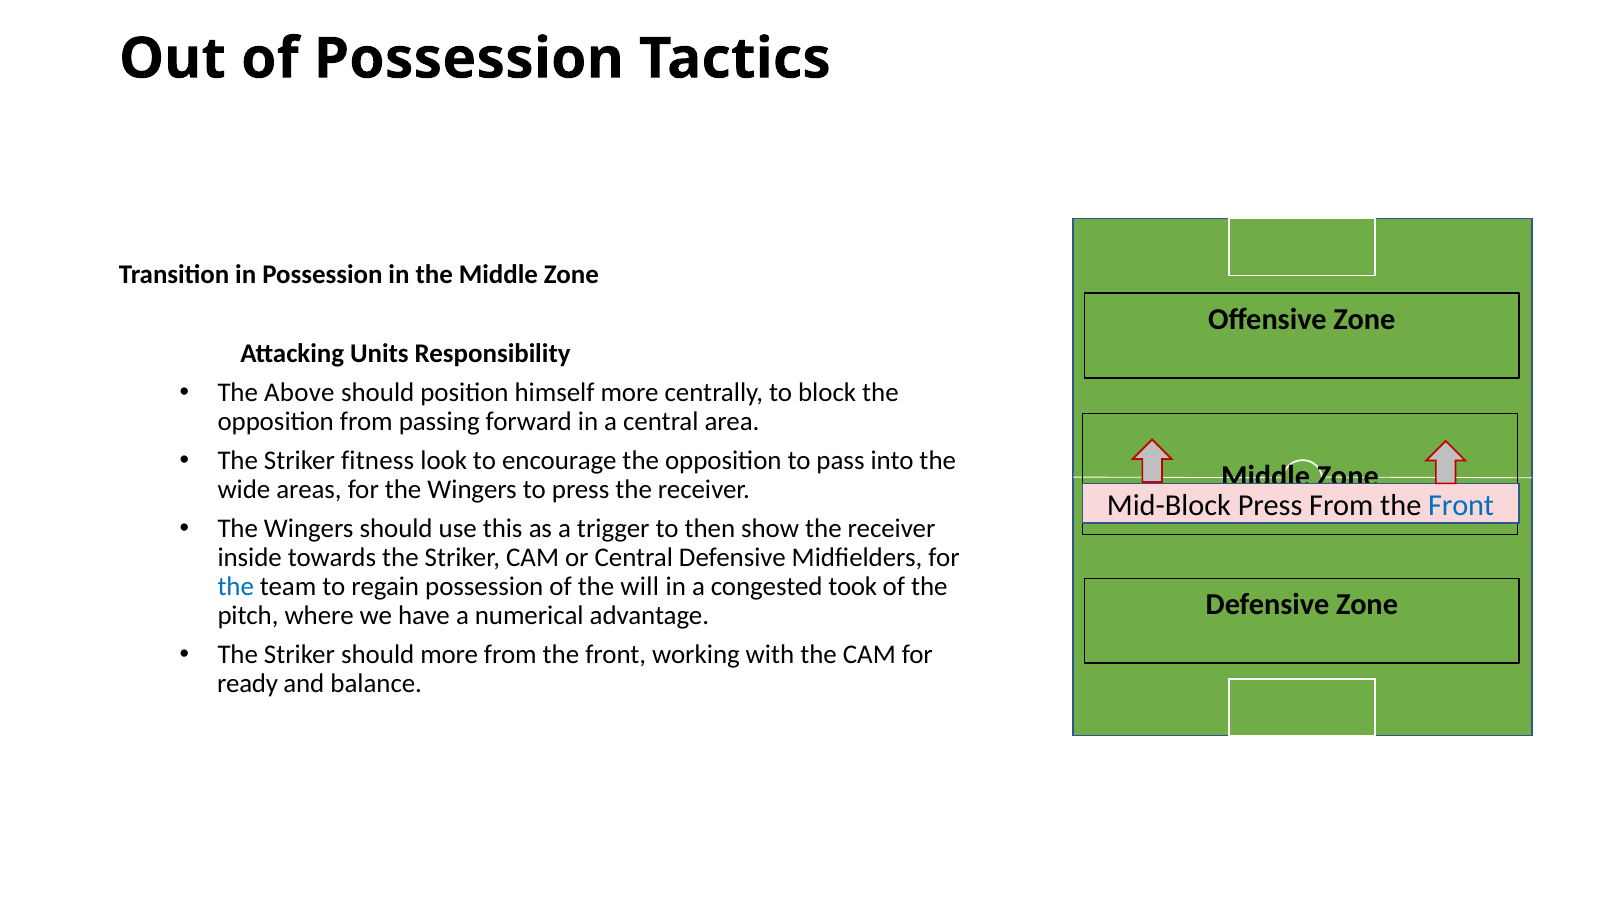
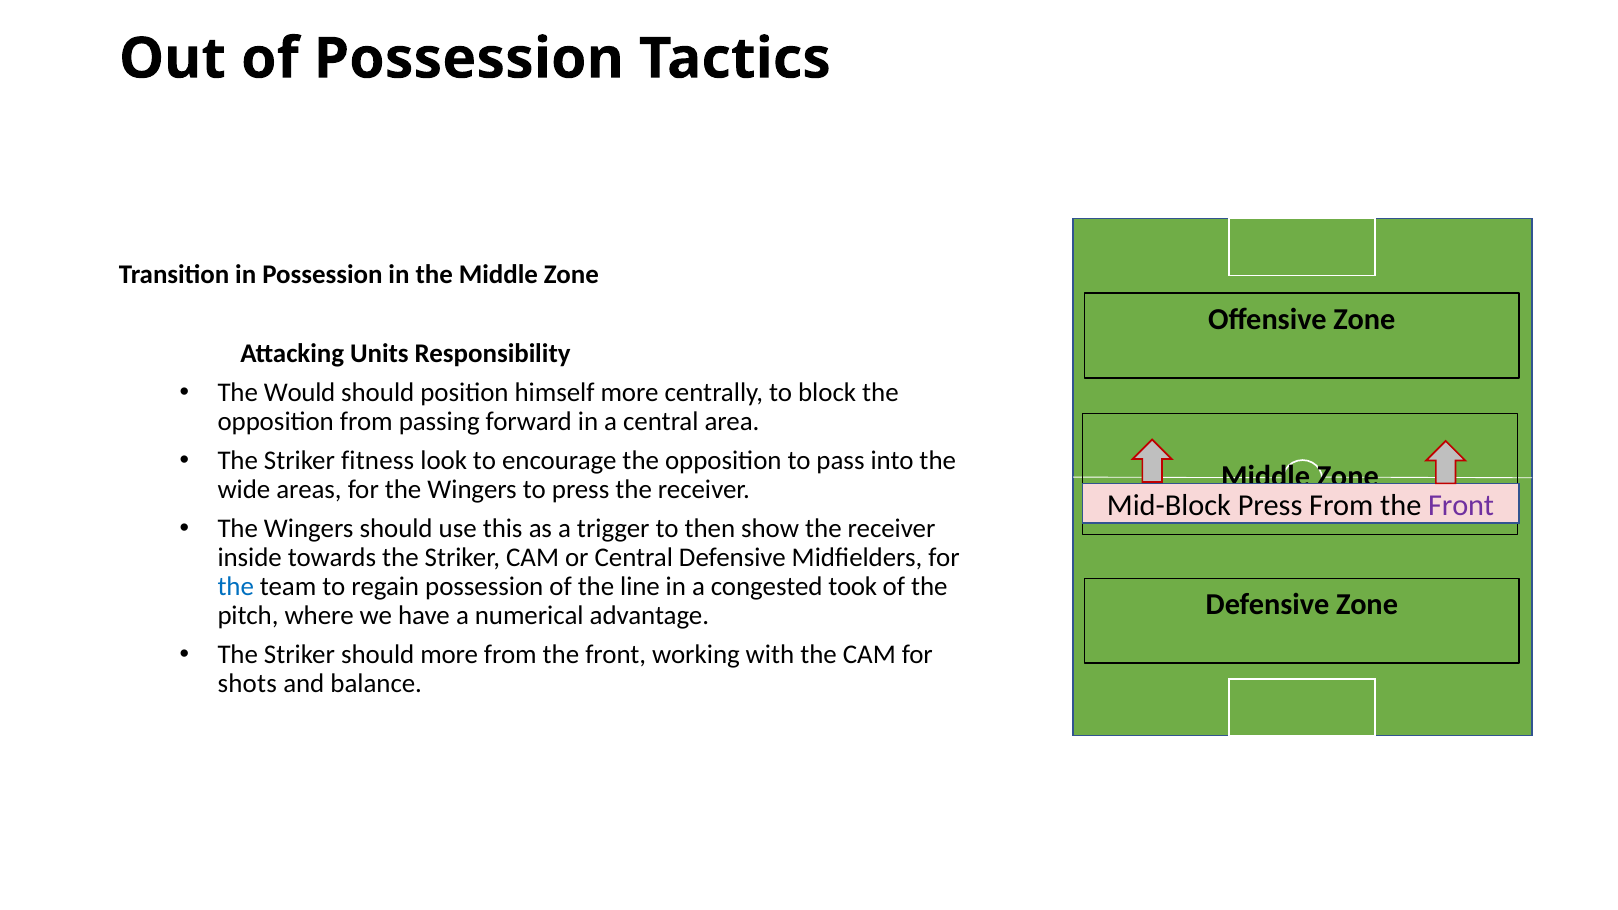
Above: Above -> Would (300, 392)
Front colour: blue -> purple (1461, 505)
will: will -> line (640, 587)
ready: ready -> shots (247, 684)
